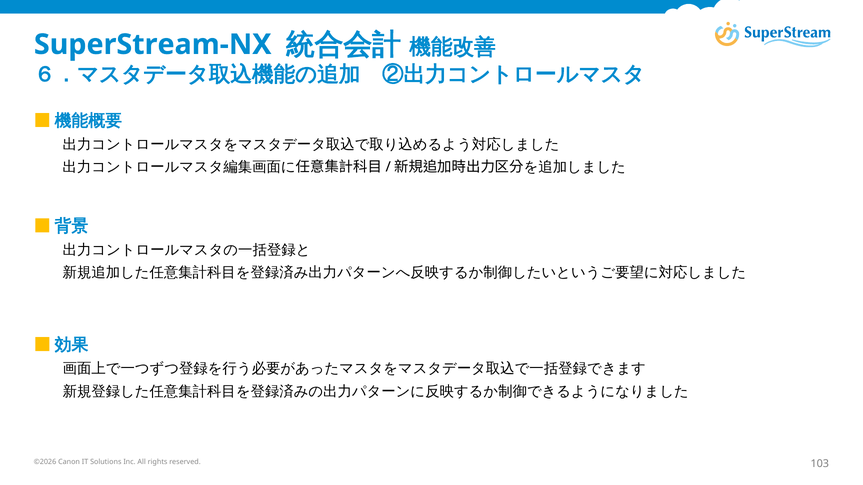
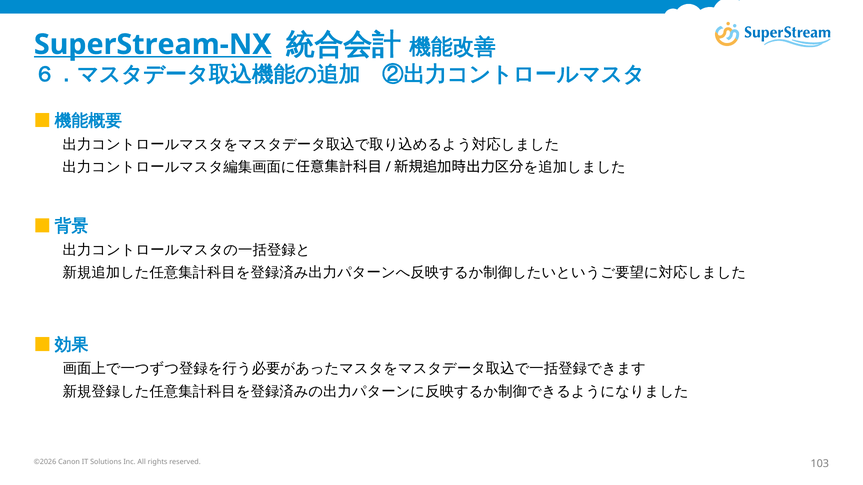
SuperStream-NX underline: none -> present (153, 45)
